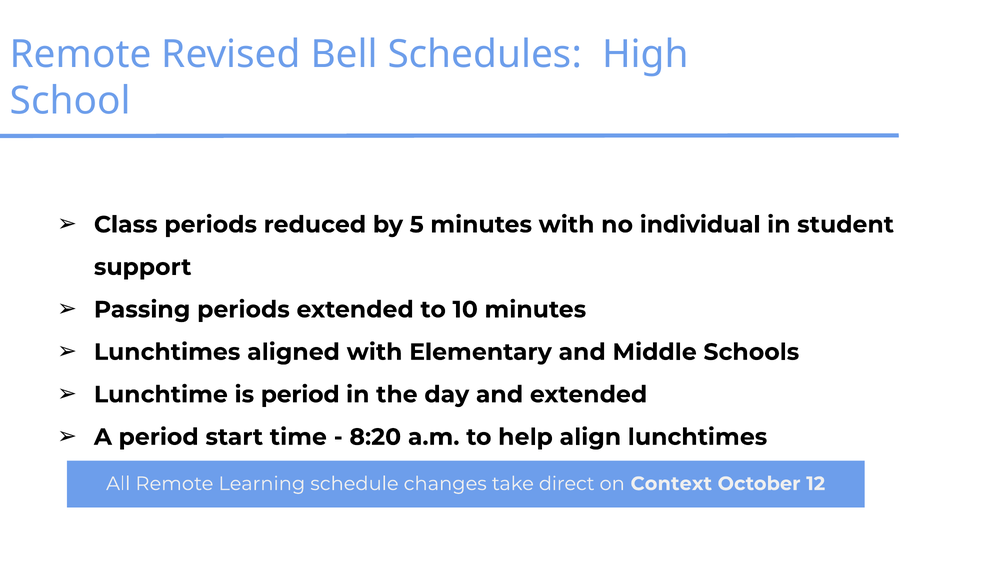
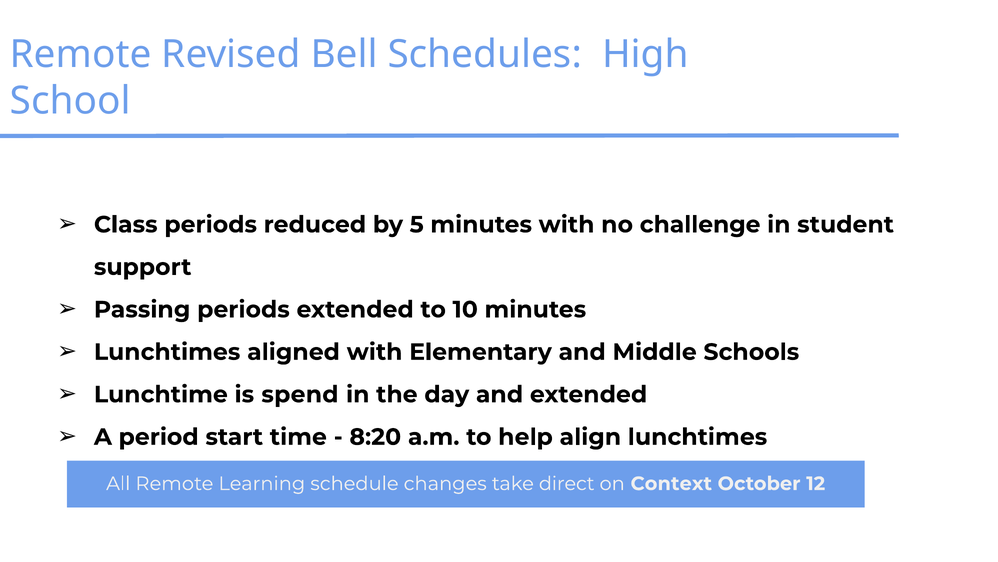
individual: individual -> challenge (700, 224)
is period: period -> spend (300, 394)
